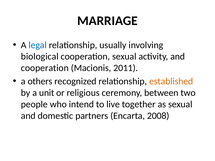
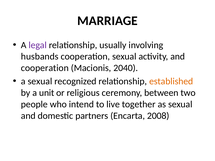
legal colour: blue -> purple (38, 45)
biological: biological -> husbands (40, 57)
2011: 2011 -> 2040 (126, 68)
a others: others -> sexual (40, 81)
